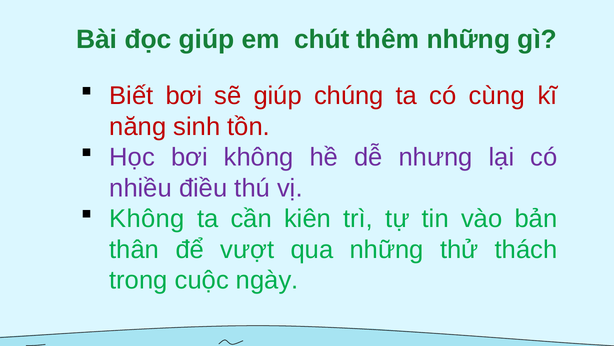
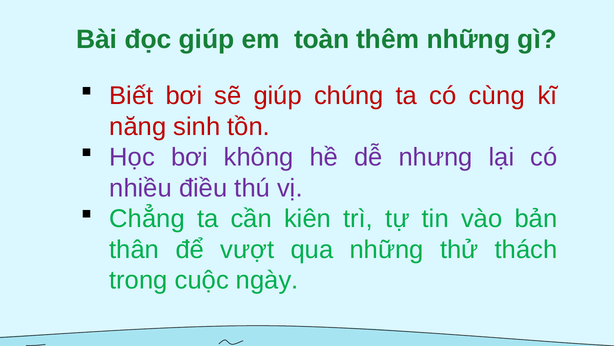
chút: chút -> toàn (322, 40)
Không: Không -> Chẳng (147, 219)
